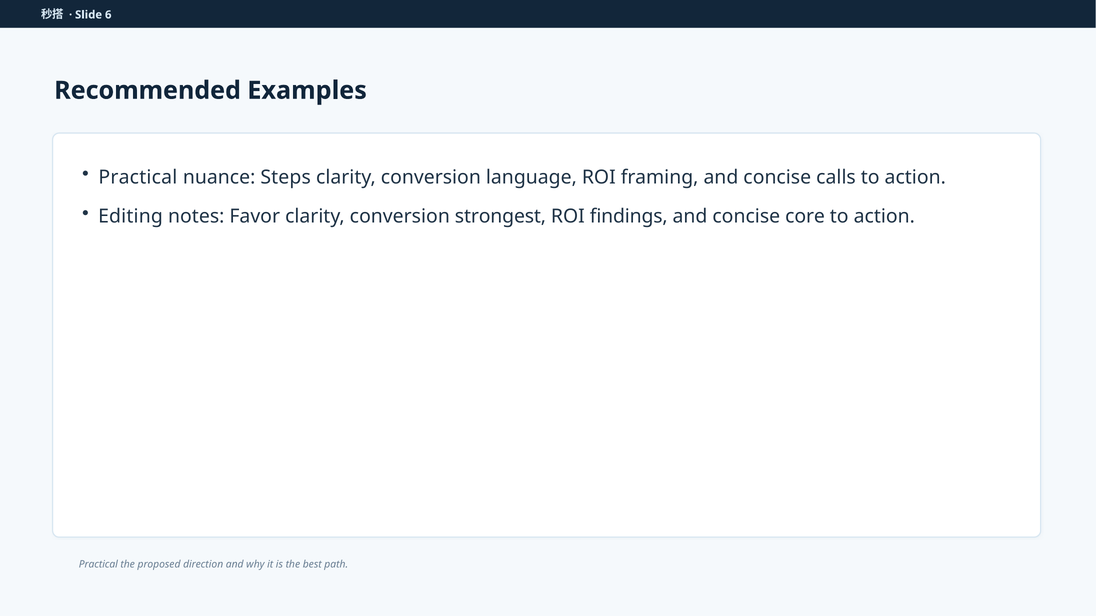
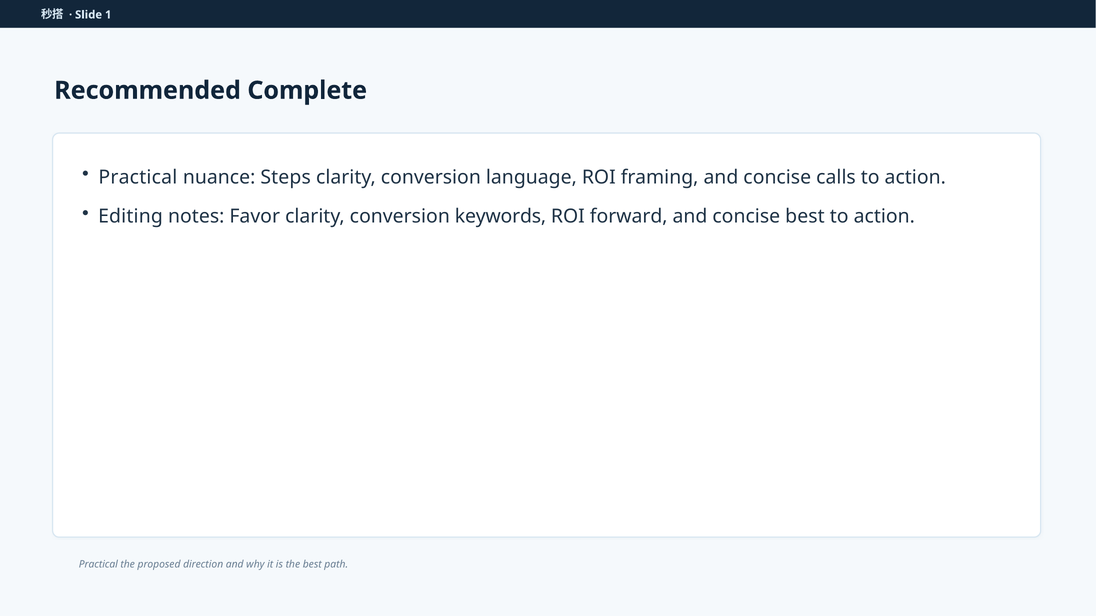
6: 6 -> 1 (108, 15)
Examples: Examples -> Complete (307, 91)
strongest: strongest -> keywords (500, 217)
findings: findings -> forward (629, 217)
concise core: core -> best (805, 217)
